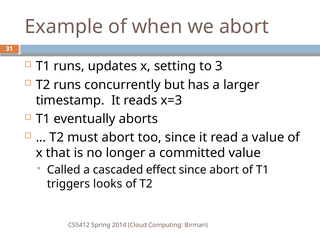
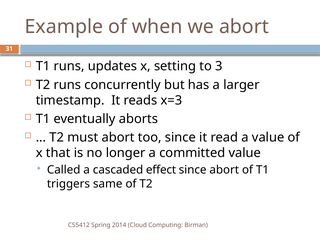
looks: looks -> same (108, 184)
